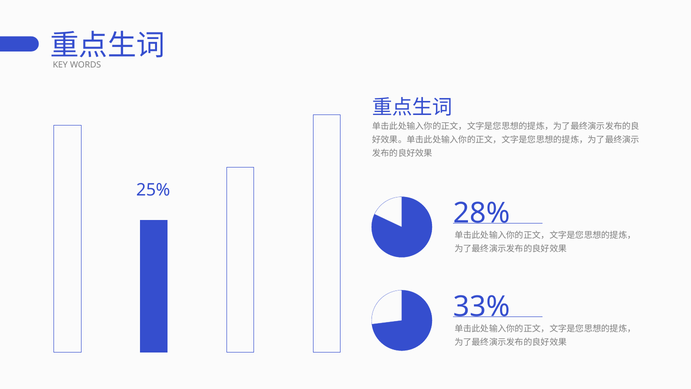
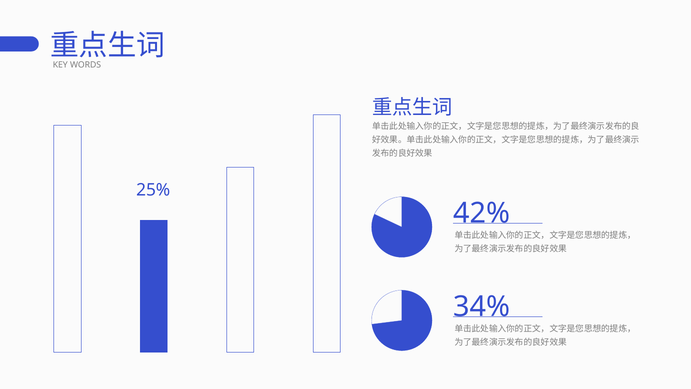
28%: 28% -> 42% (482, 213)
33%: 33% -> 34% (482, 306)
